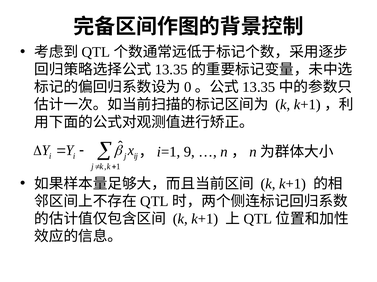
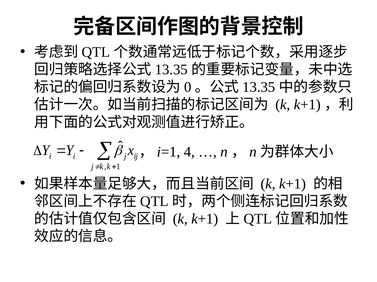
9: 9 -> 4 (189, 152)
